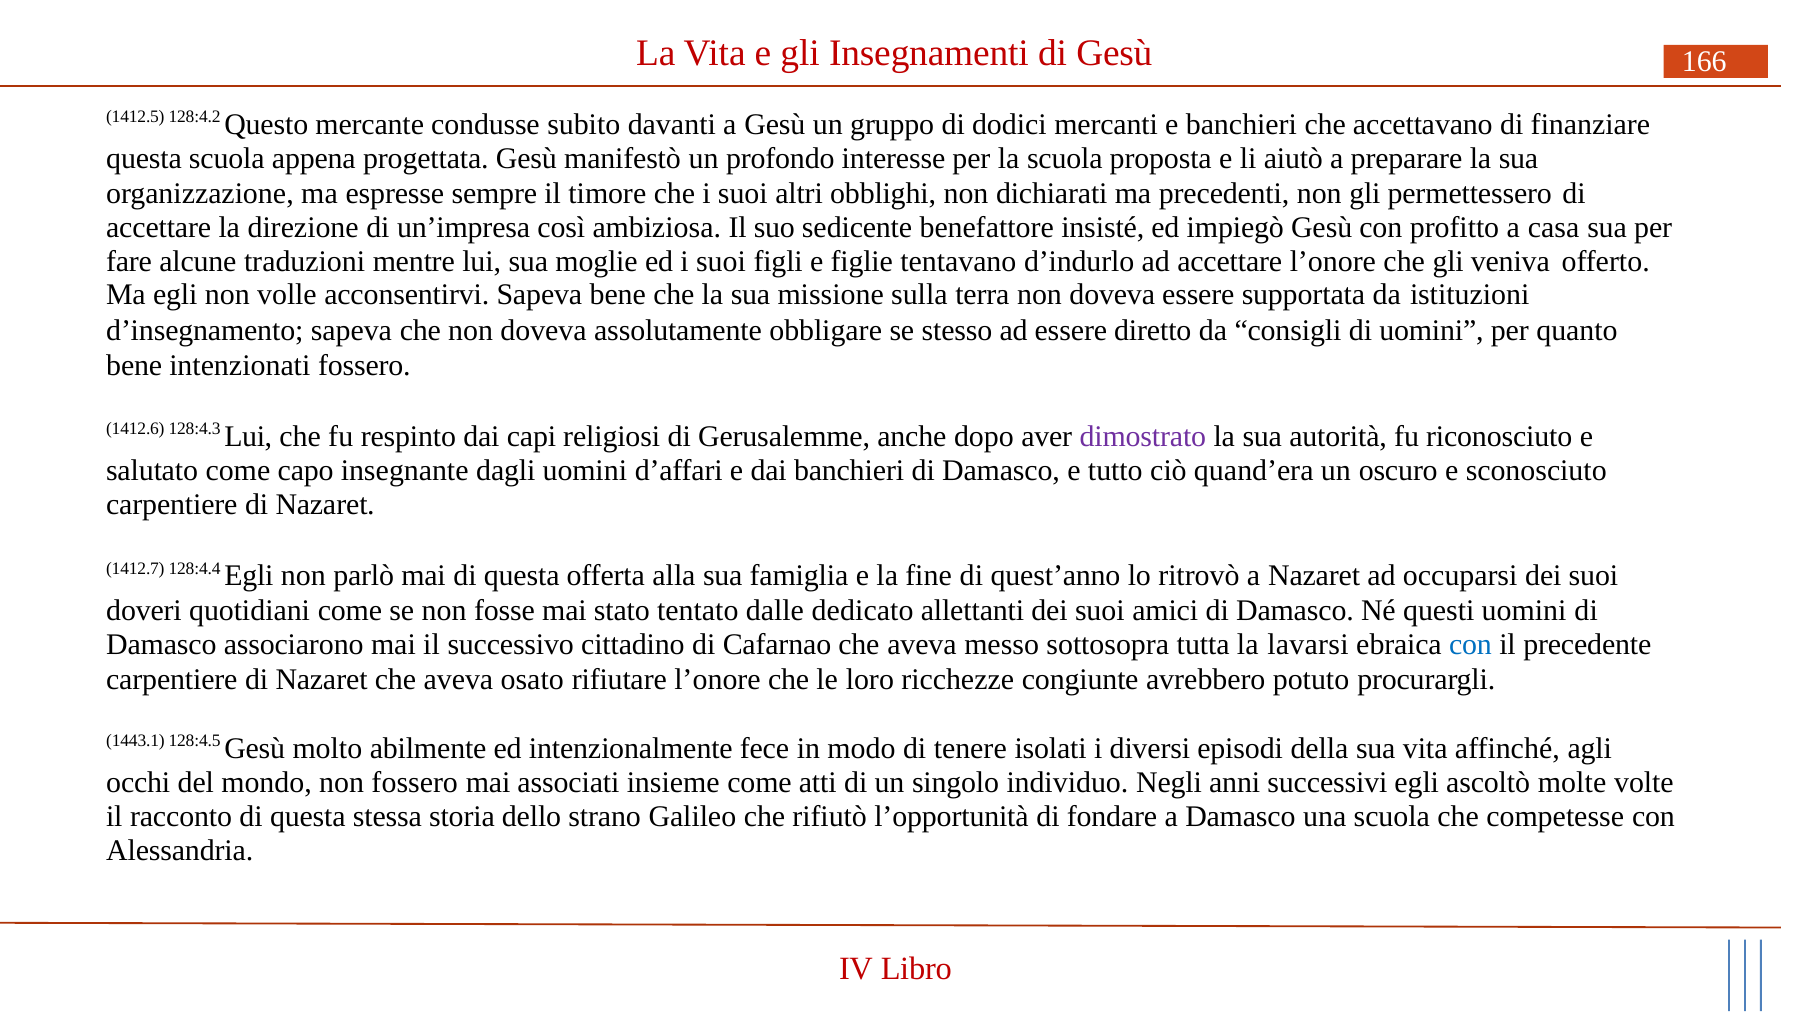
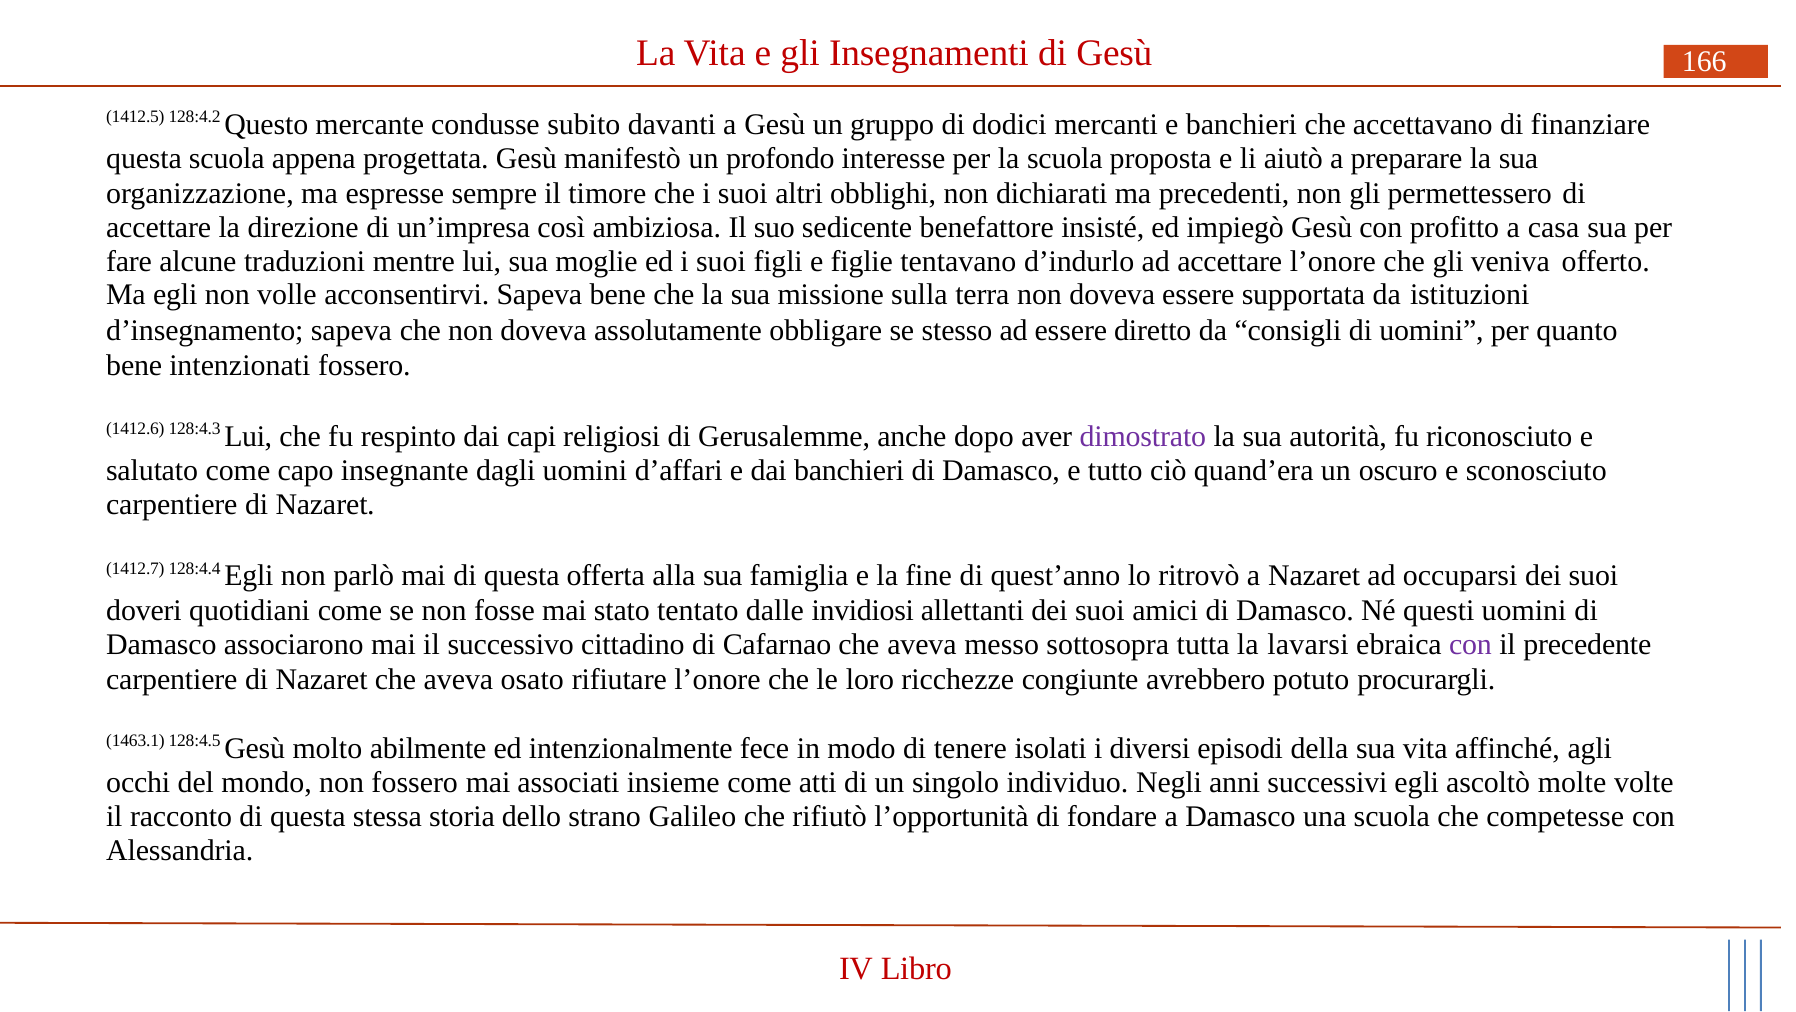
dedicato: dedicato -> invidiosi (863, 610)
con colour: blue -> purple (1470, 645)
1443.1: 1443.1 -> 1463.1 (135, 741)
